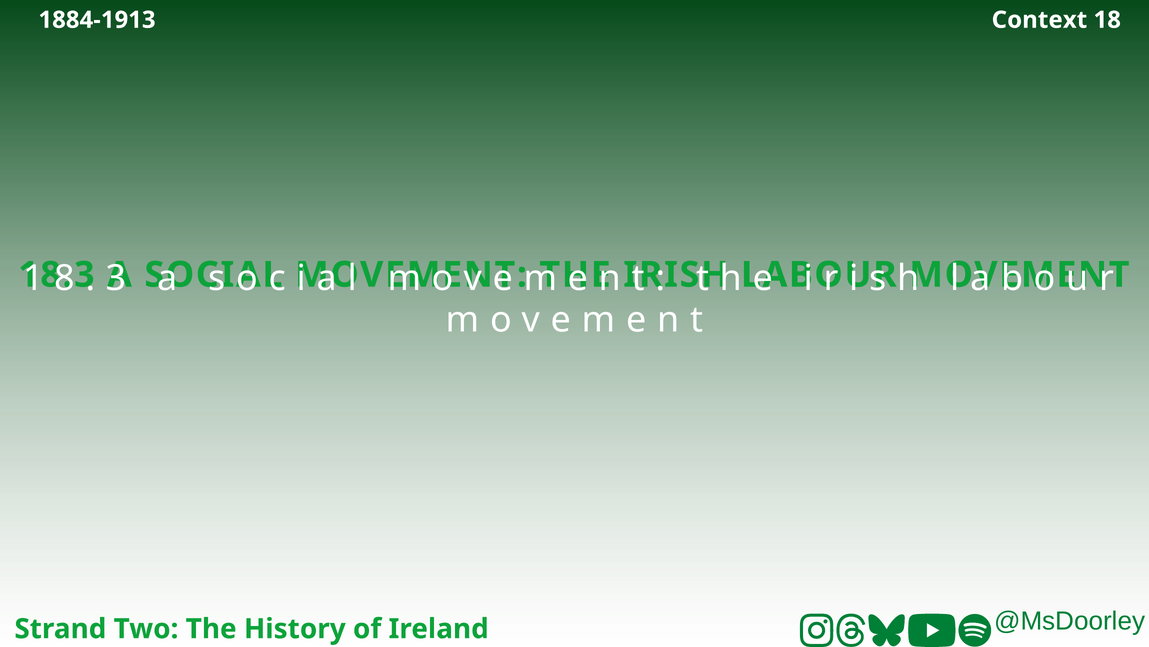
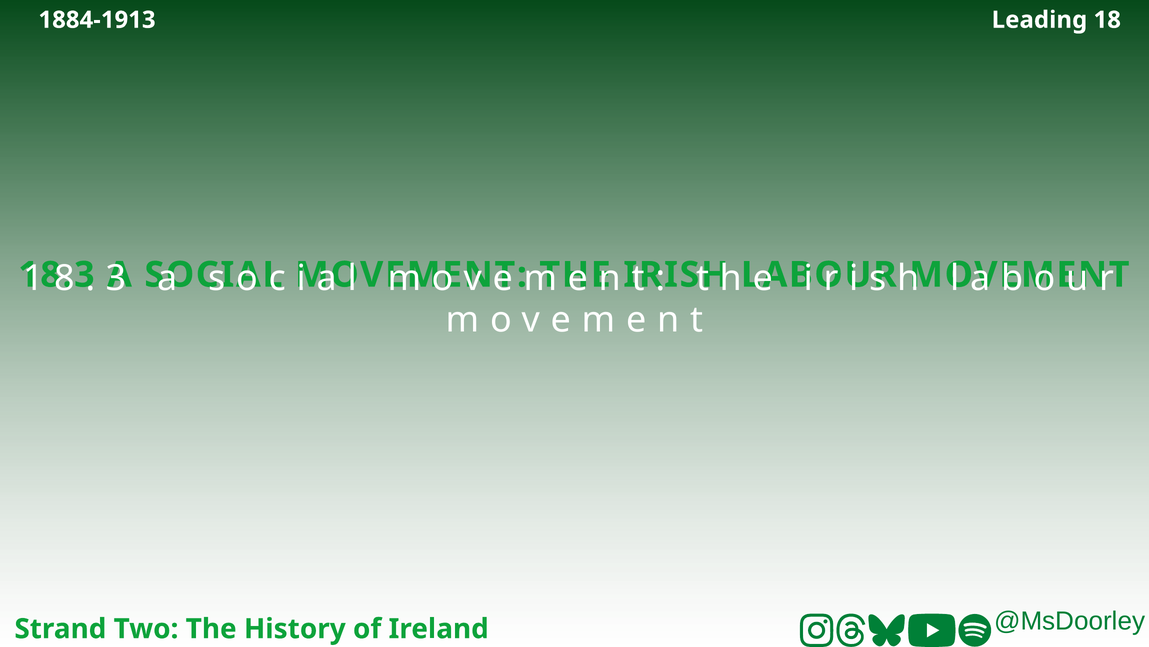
Context: Context -> Leading (1039, 20)
